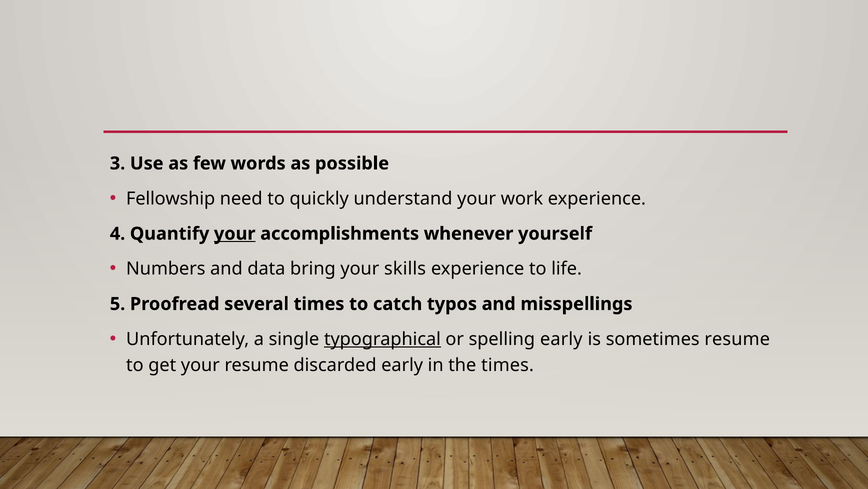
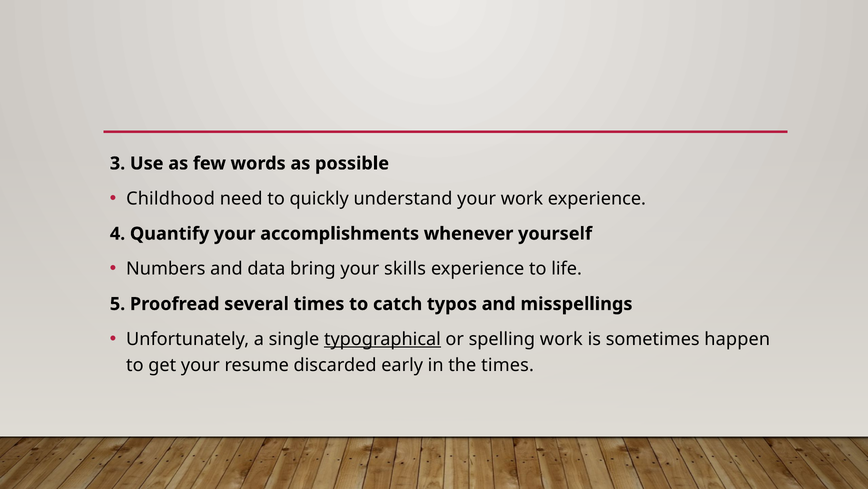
Fellowship: Fellowship -> Childhood (171, 198)
your underline: present -> none (235, 233)
spelling early: early -> work (561, 339)
sometimes resume: resume -> happen (737, 339)
